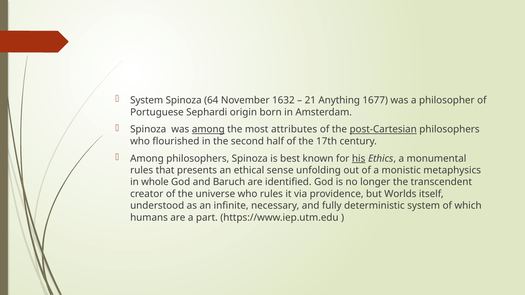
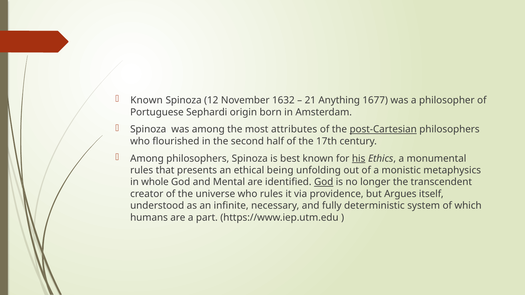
System: System -> Known (147, 100)
64: 64 -> 12 (211, 100)
among underline: present -> none (208, 130)
sense: sense -> being (280, 170)
Baruch: Baruch -> Mental (229, 182)
God underline: none -> present (324, 182)
Worlds: Worlds -> Argues (400, 194)
